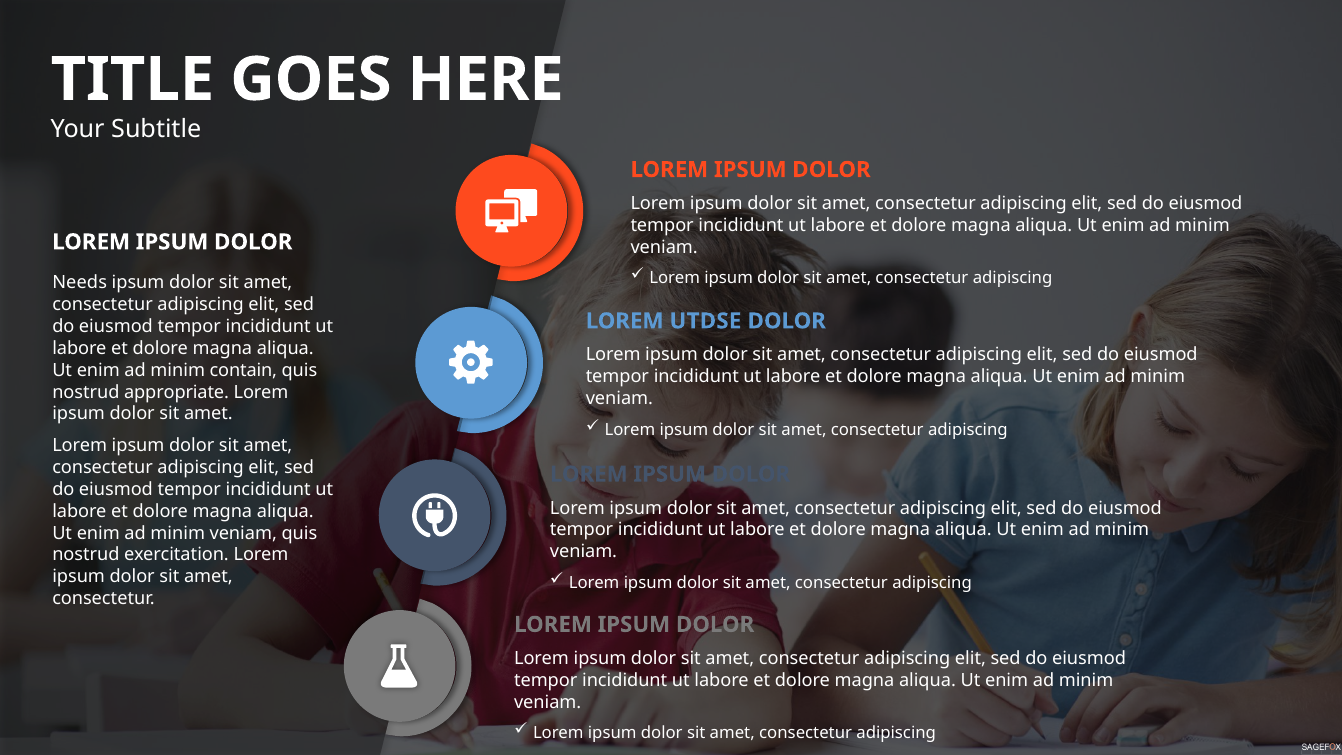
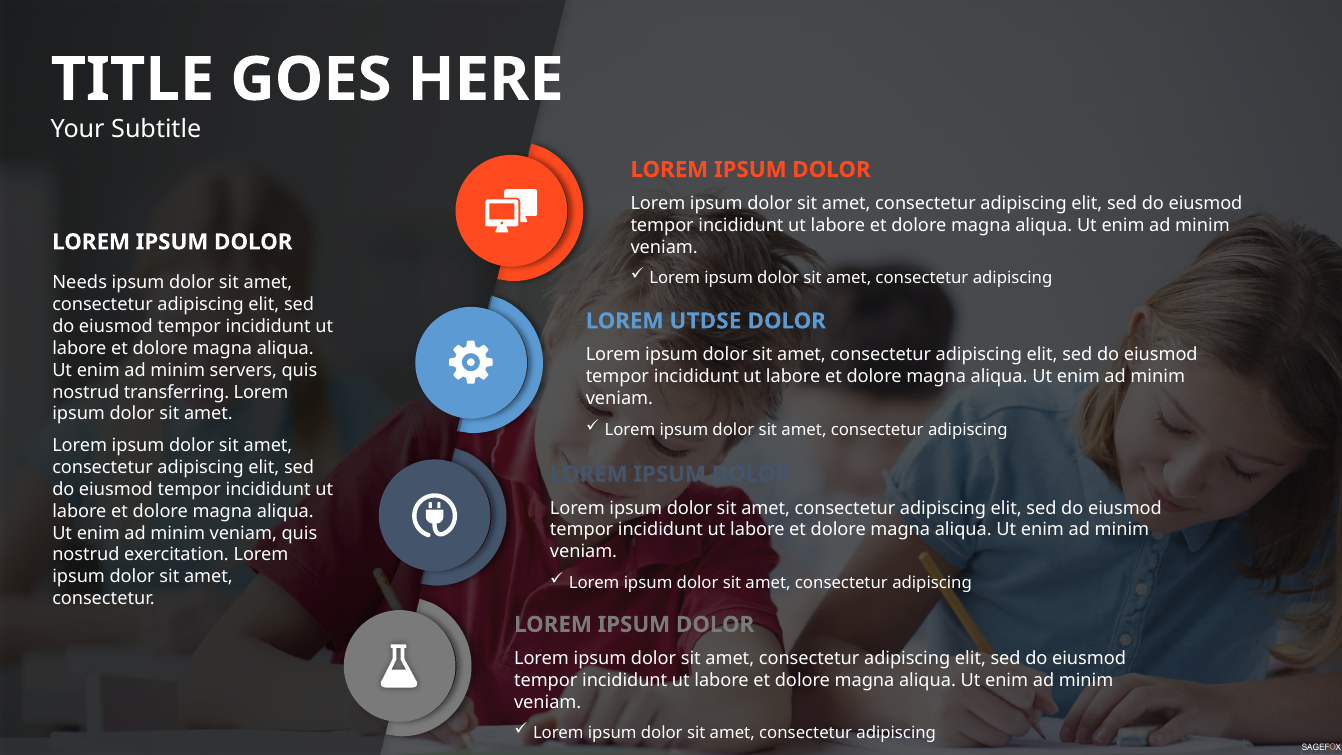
contain: contain -> servers (243, 370)
appropriate: appropriate -> transferring (177, 392)
